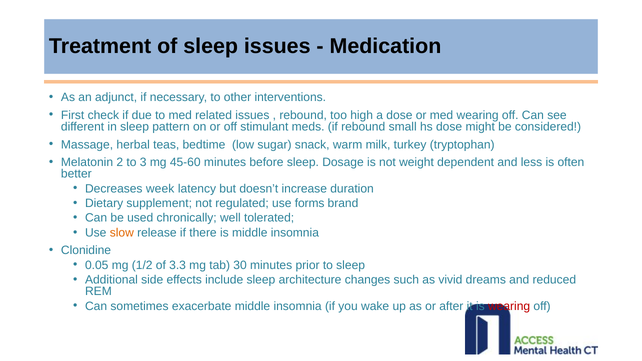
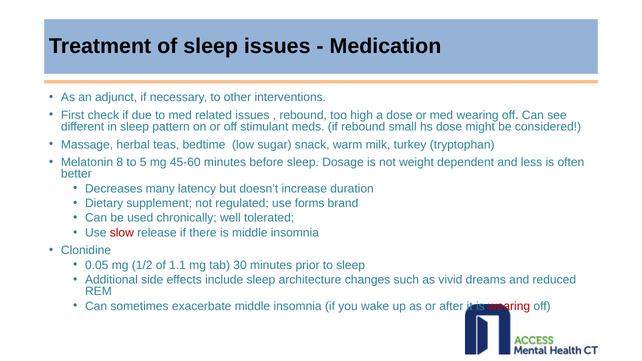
2: 2 -> 8 (120, 162)
3: 3 -> 5 (143, 162)
week: week -> many (160, 189)
slow colour: orange -> red (122, 233)
3.3: 3.3 -> 1.1 (178, 265)
